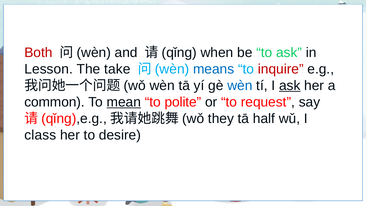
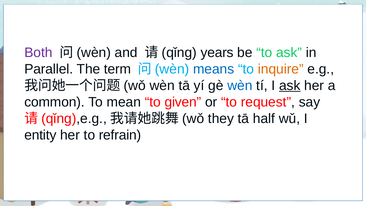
Both colour: red -> purple (38, 53)
when: when -> years (217, 53)
Lesson: Lesson -> Parallel (49, 69)
take: take -> term (117, 69)
inquire colour: red -> orange (281, 69)
mean underline: present -> none (124, 102)
polite: polite -> given (183, 102)
class: class -> entity (40, 135)
desire: desire -> refrain (120, 135)
